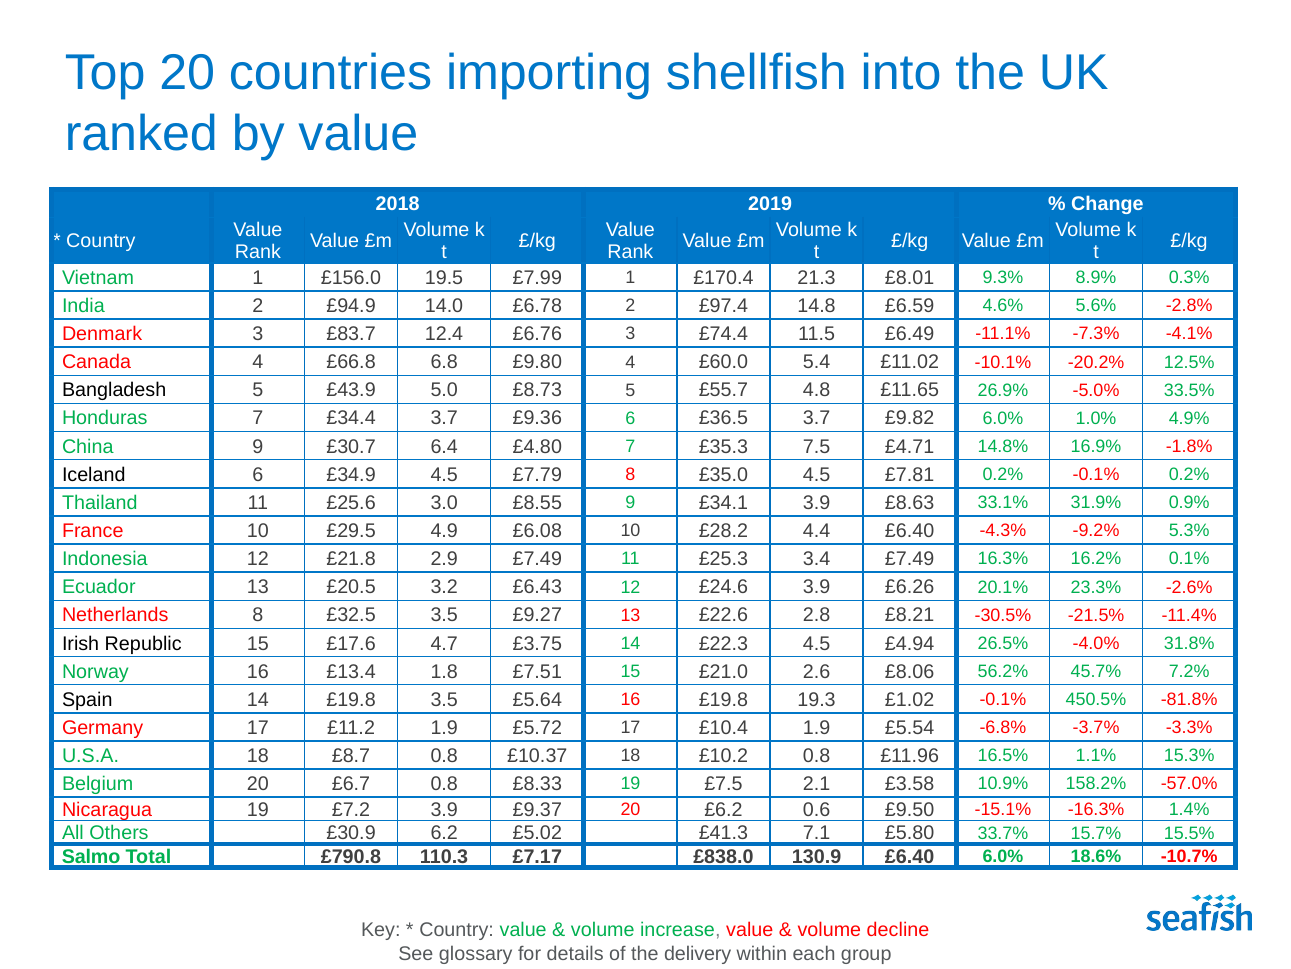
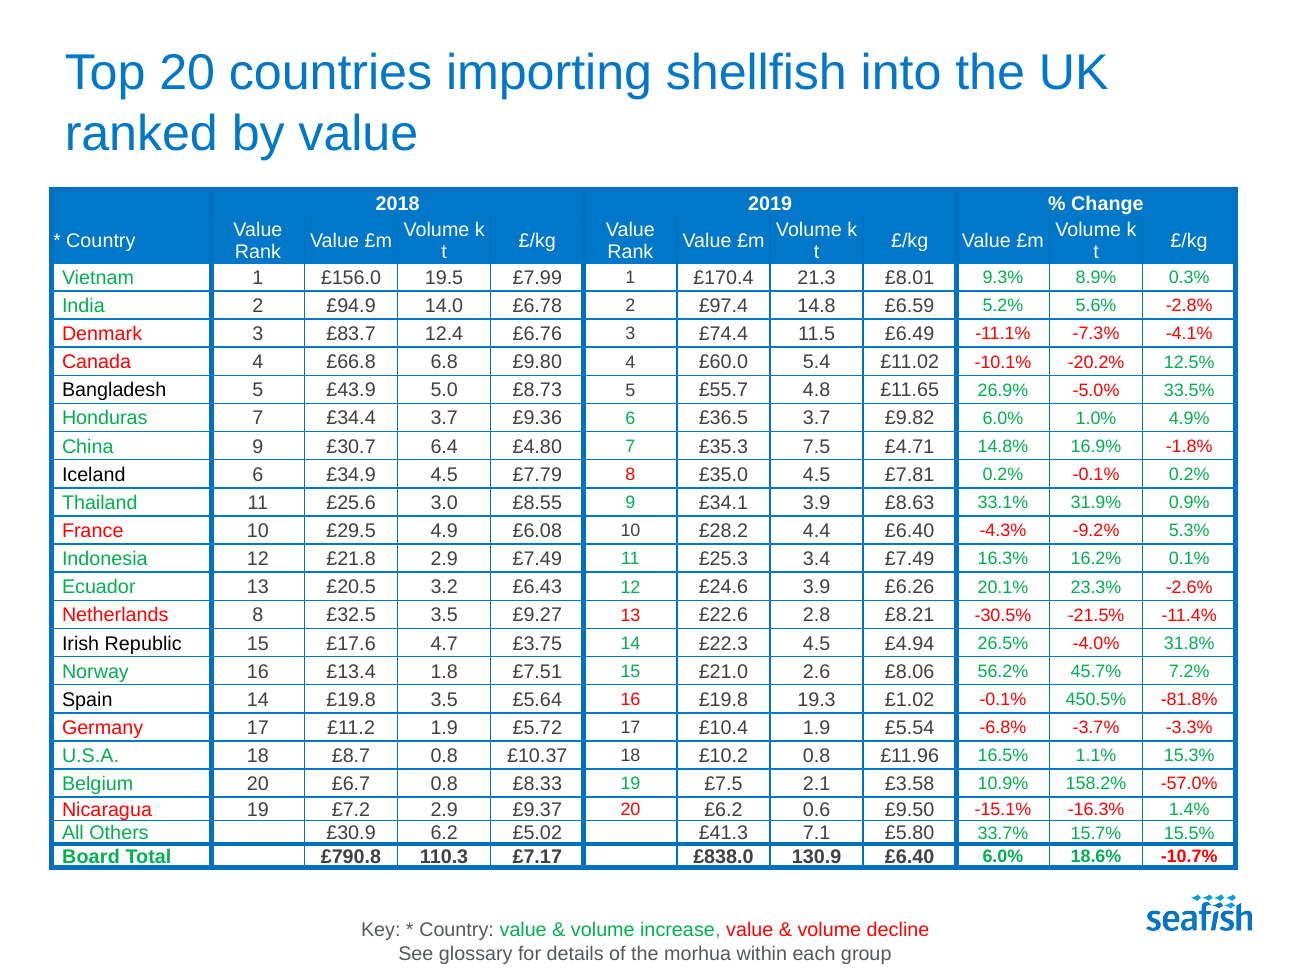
4.6%: 4.6% -> 5.2% (1003, 306)
£7.2 3.9: 3.9 -> 2.9 (444, 809)
Salmo: Salmo -> Board (91, 856)
delivery: delivery -> morhua (698, 953)
